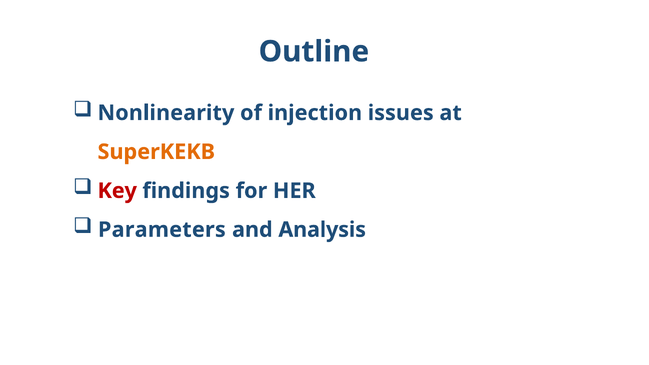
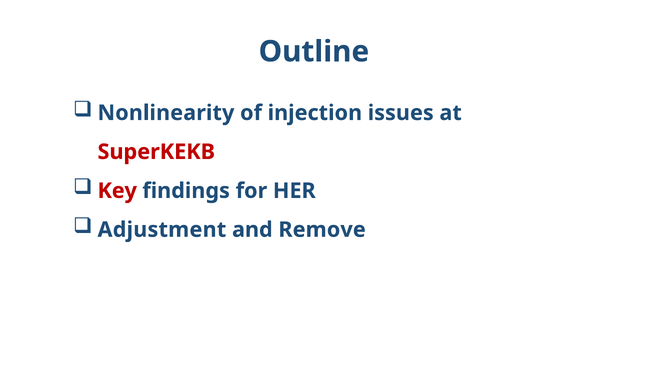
SuperKEKB colour: orange -> red (156, 152)
Parameters: Parameters -> Adjustment (162, 230)
Analysis: Analysis -> Remove (322, 230)
